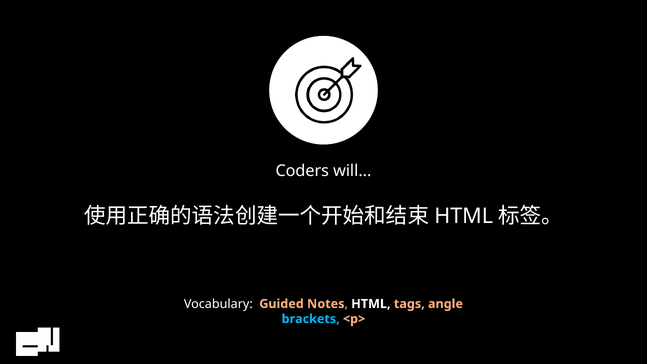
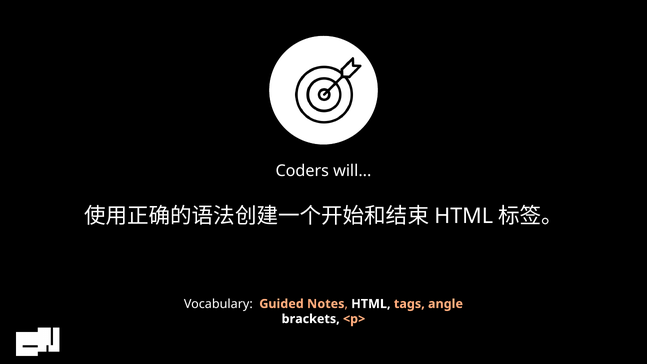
brackets colour: light blue -> white (311, 319)
